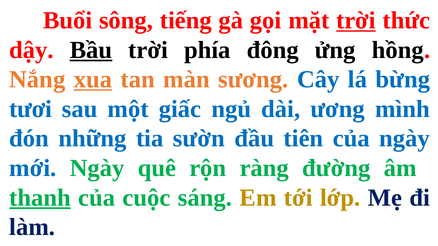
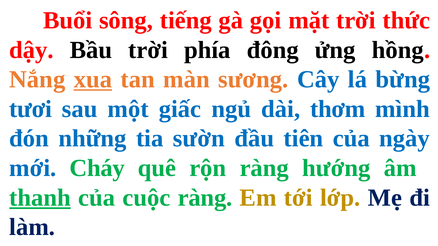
trời underline: present -> none (356, 20)
Bầu underline: present -> none (91, 50)
ương: ương -> thơm (338, 109)
mới Ngày: Ngày -> Cháy (97, 168)
đường: đường -> hướng (336, 168)
cuộc sáng: sáng -> ràng (205, 198)
